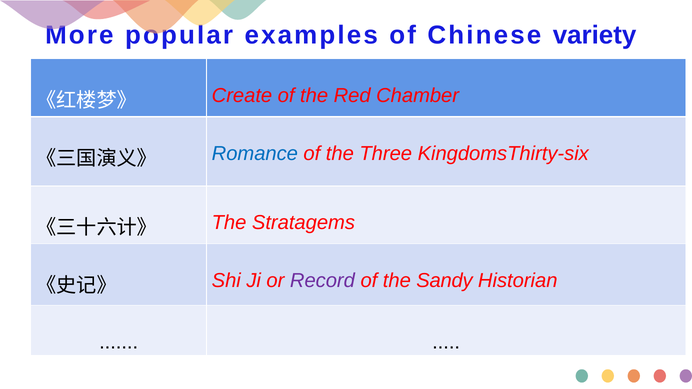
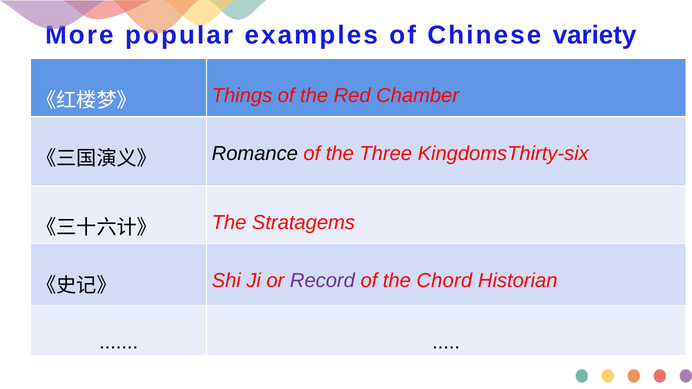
Create: Create -> Things (242, 96)
Romance colour: blue -> black (255, 154)
Sandy: Sandy -> Chord (444, 281)
